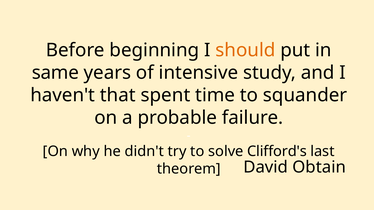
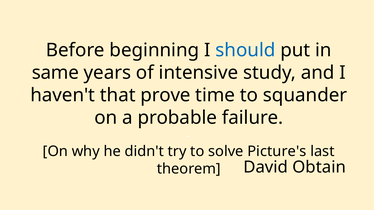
should colour: orange -> blue (245, 50)
spent: spent -> prove (166, 95)
Clifford's: Clifford's -> Picture's (277, 152)
